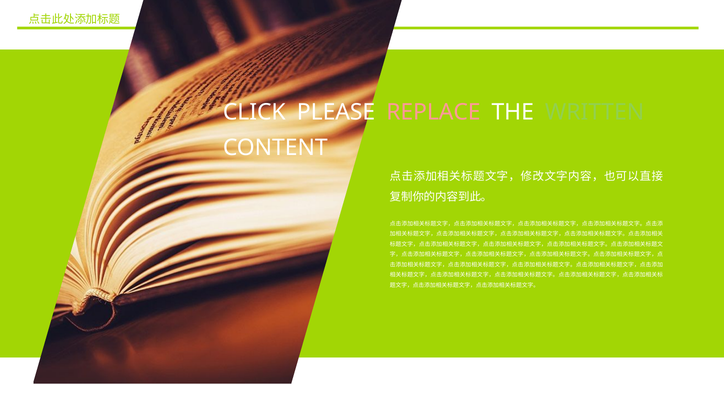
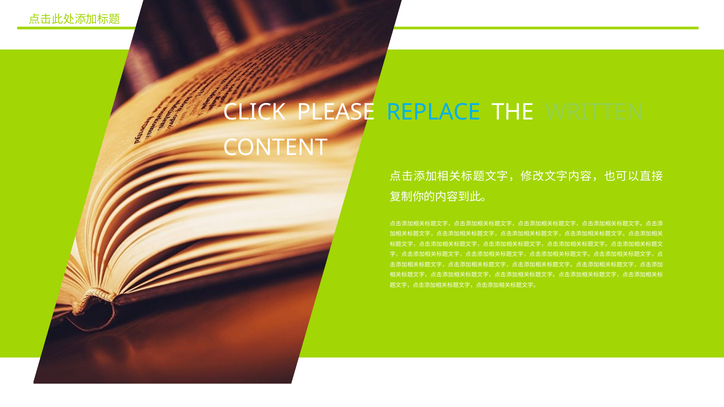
REPLACE colour: pink -> light blue (433, 112)
